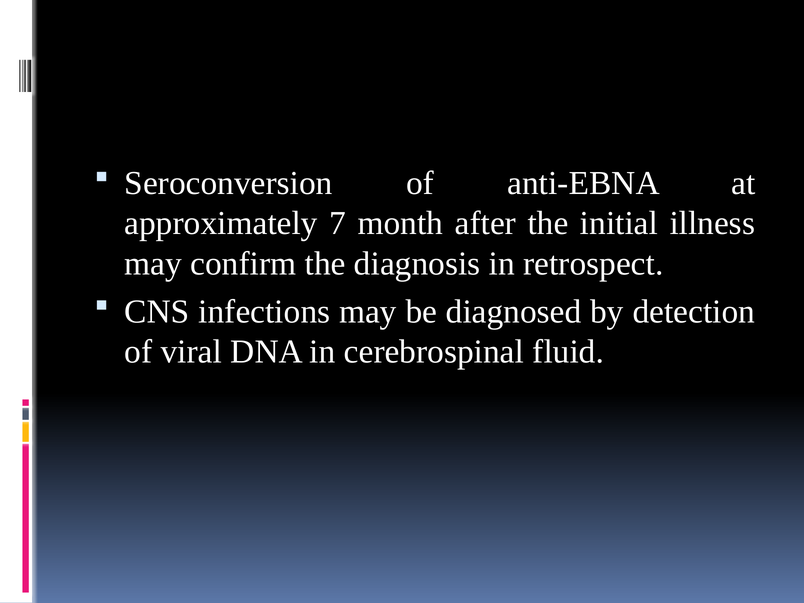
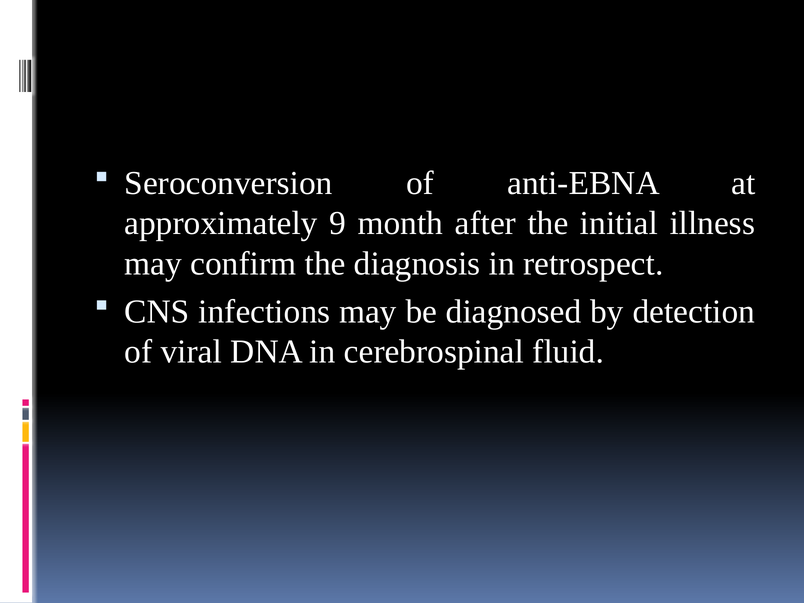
7: 7 -> 9 (338, 223)
